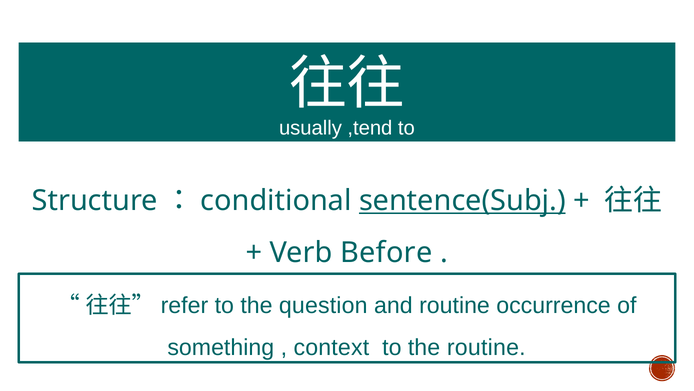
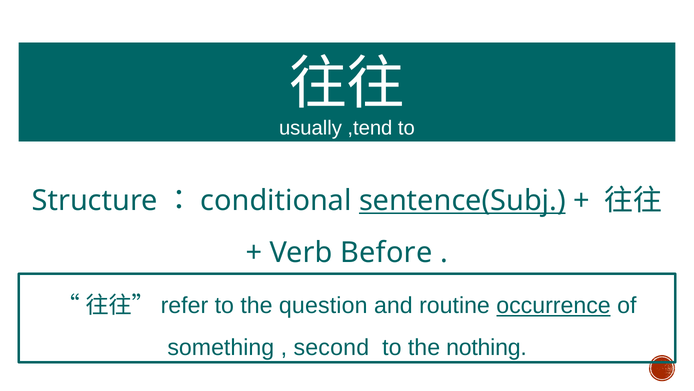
occurrence underline: none -> present (553, 305)
context: context -> second (331, 347)
the routine: routine -> nothing (486, 347)
